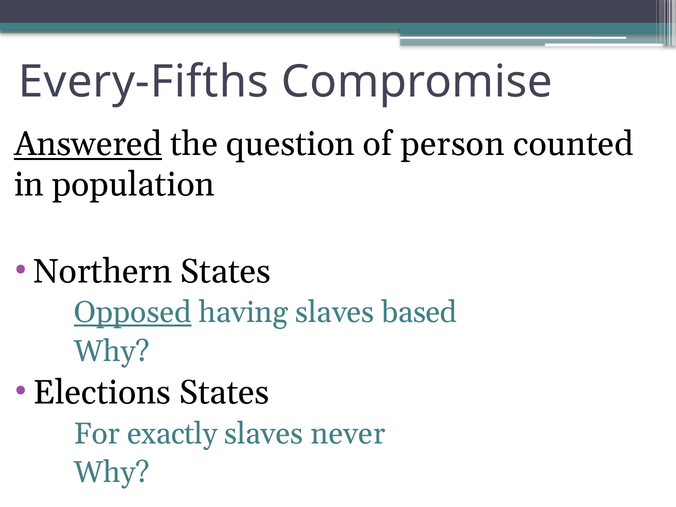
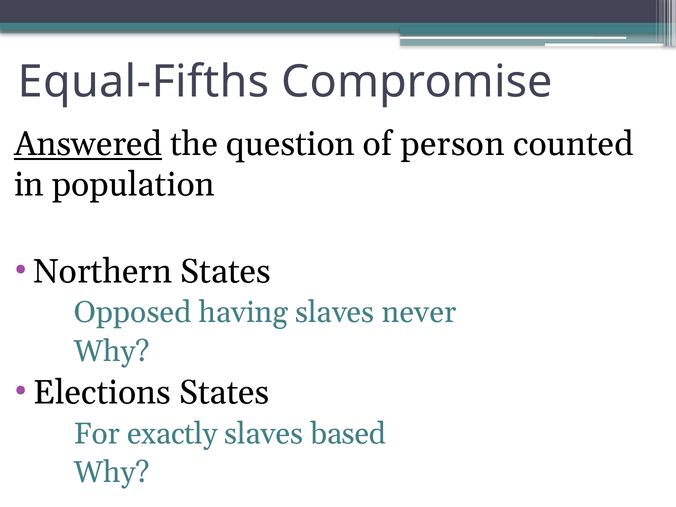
Every-Fifths: Every-Fifths -> Equal-Fifths (144, 82)
Opposed underline: present -> none (133, 312)
based: based -> never (419, 312)
never: never -> based (348, 434)
